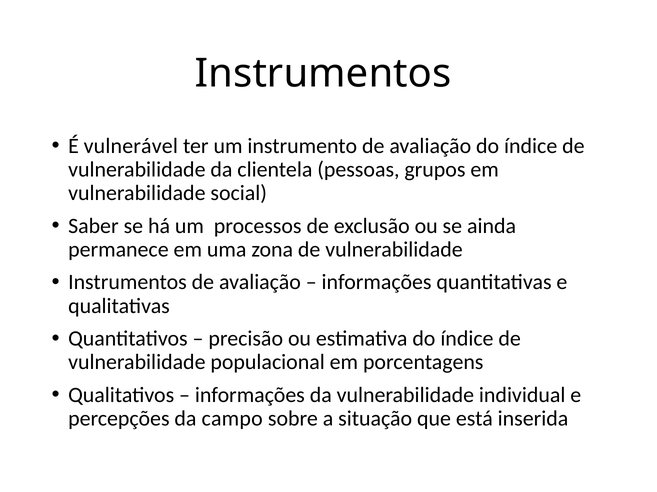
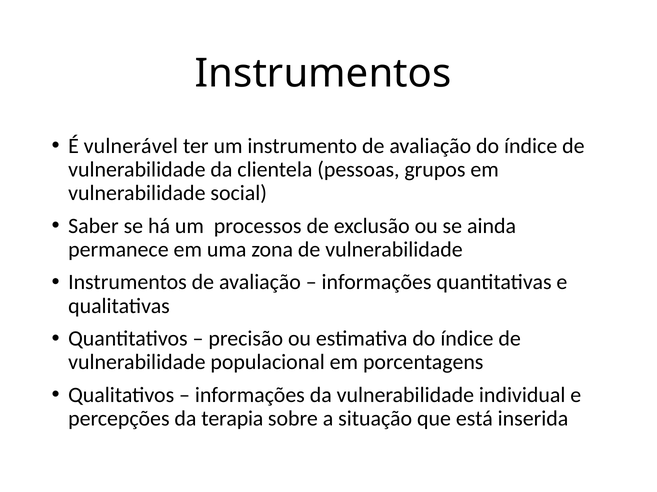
campo: campo -> terapia (232, 419)
